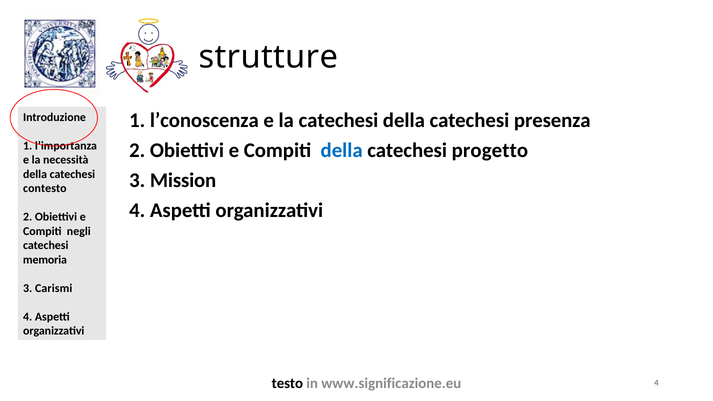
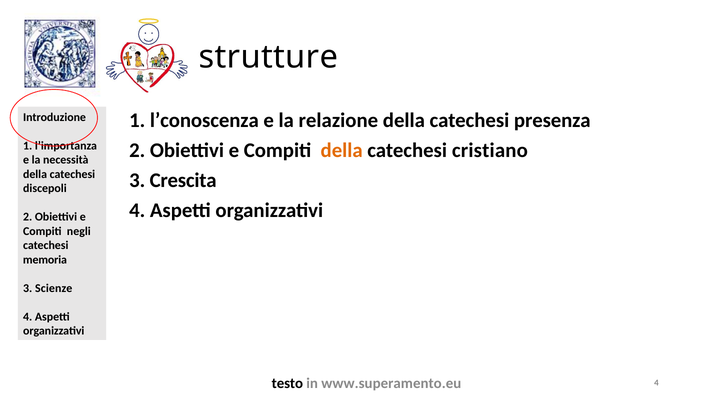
la catechesi: catechesi -> relazione (338, 121)
della colour: blue -> orange (342, 150)
progetto: progetto -> cristiano (490, 150)
Mission: Mission -> Crescita (183, 180)
contesto: contesto -> discepoli (45, 189)
Carismi: Carismi -> Scienze (54, 288)
www.significazione.eu: www.significazione.eu -> www.superamento.eu (391, 383)
